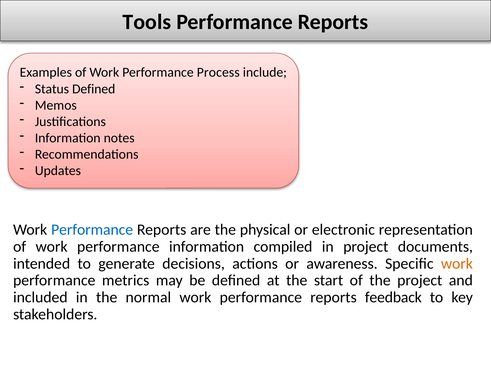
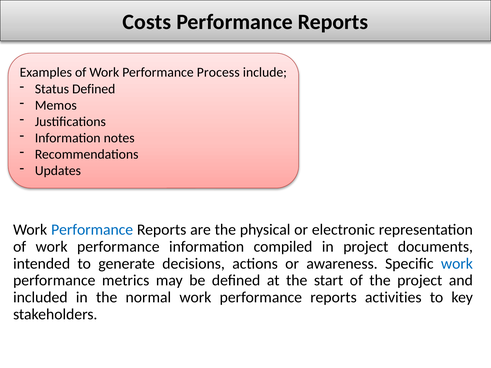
Tools: Tools -> Costs (147, 22)
work colour: orange -> blue (457, 264)
feedback: feedback -> activities (393, 298)
